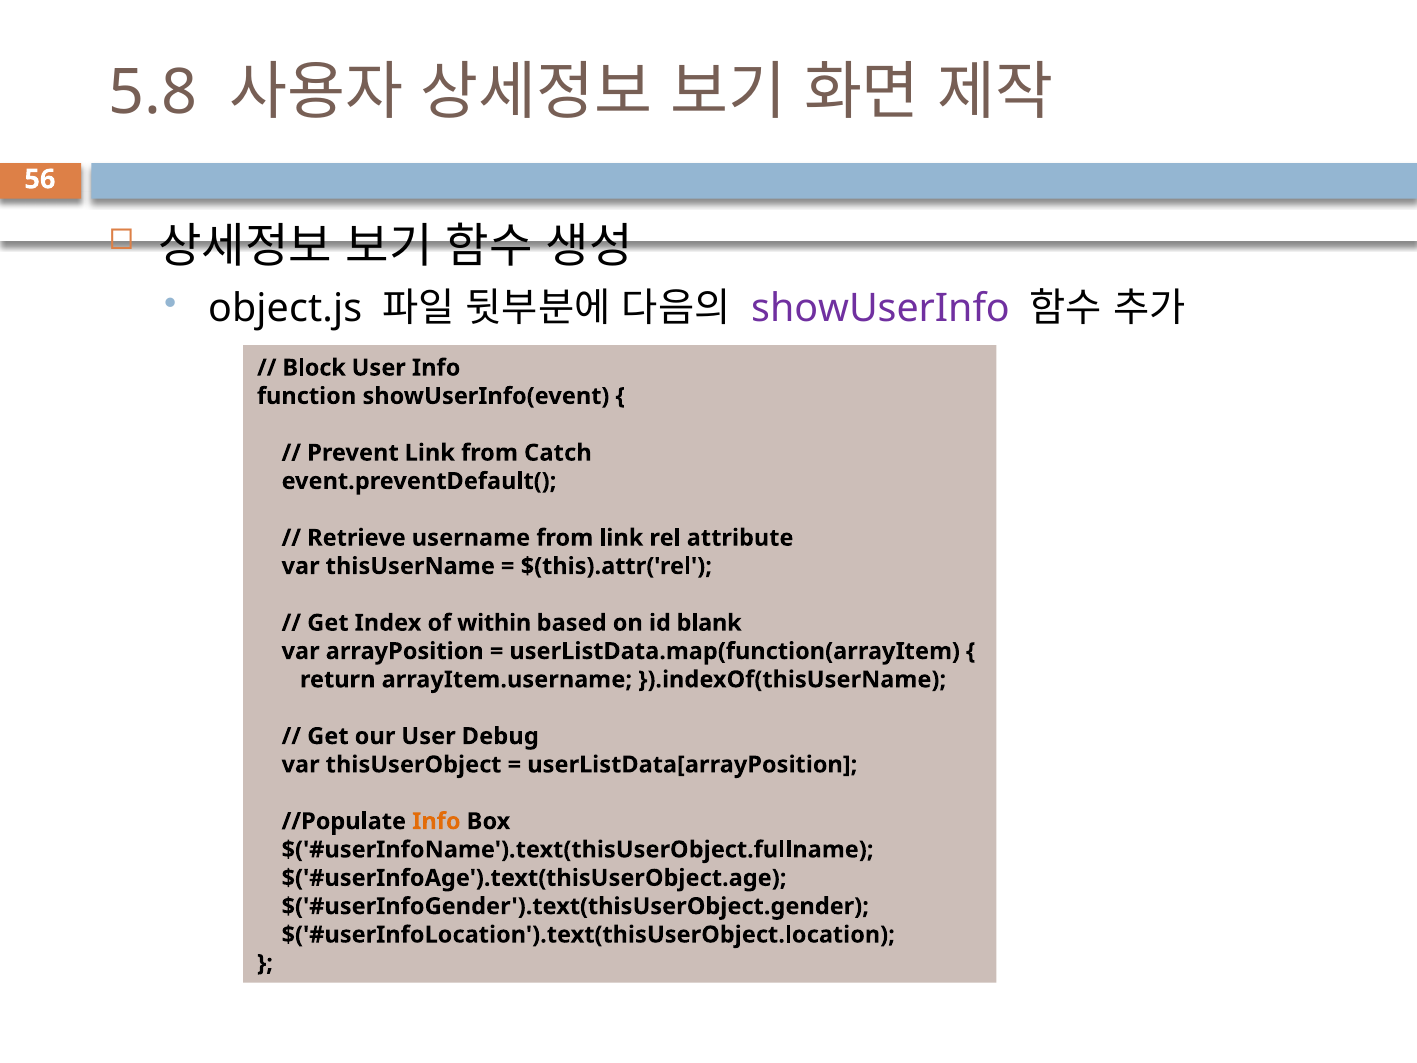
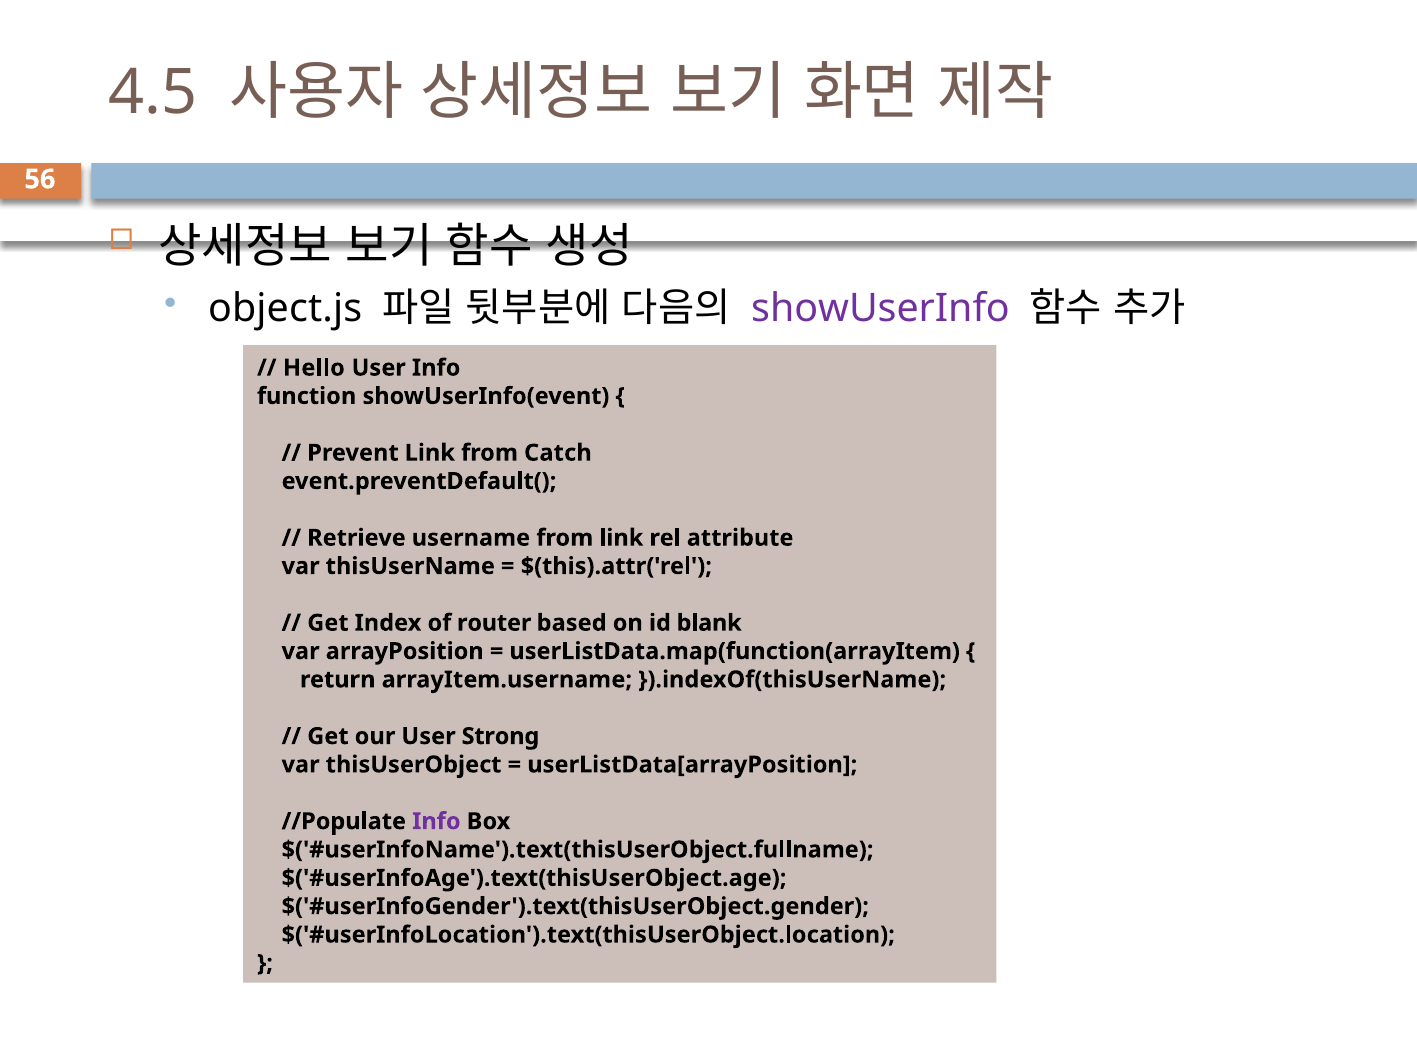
5.8: 5.8 -> 4.5 (153, 92)
Block: Block -> Hello (314, 368)
within: within -> router (494, 623)
Debug: Debug -> Strong (500, 736)
Info colour: orange -> purple (436, 821)
